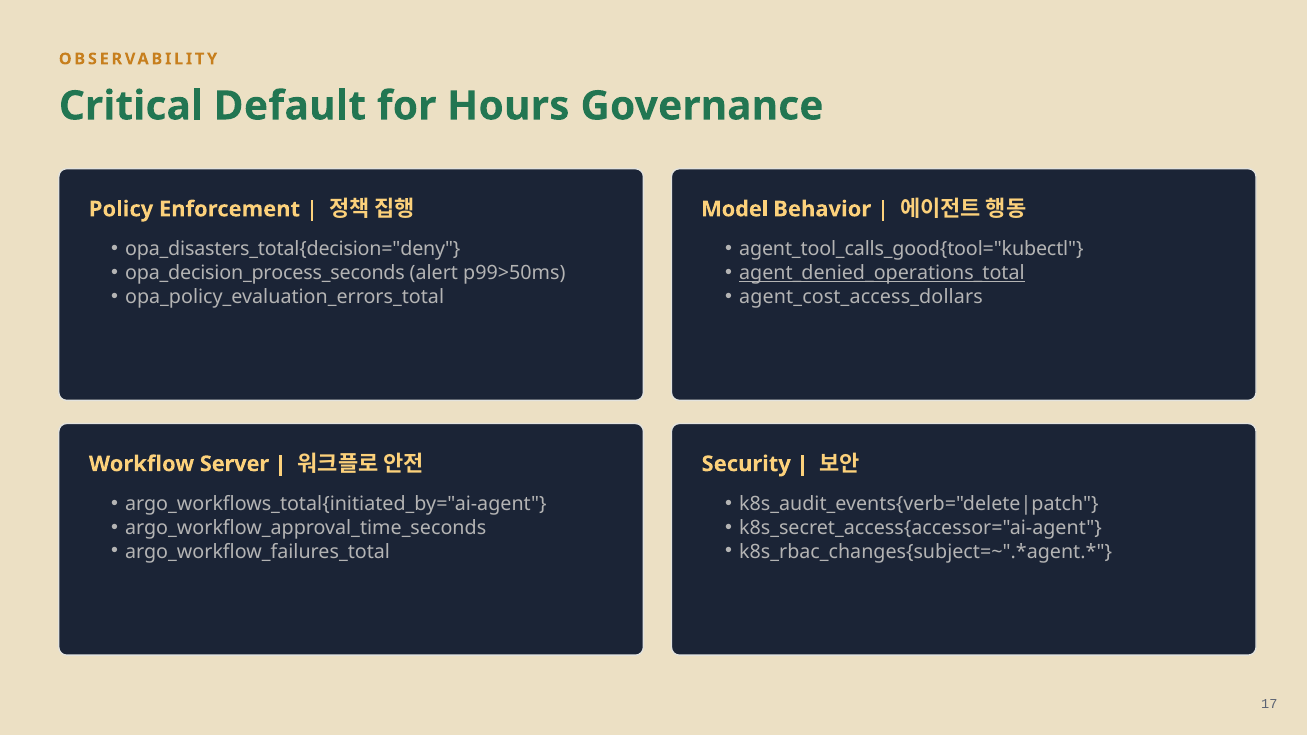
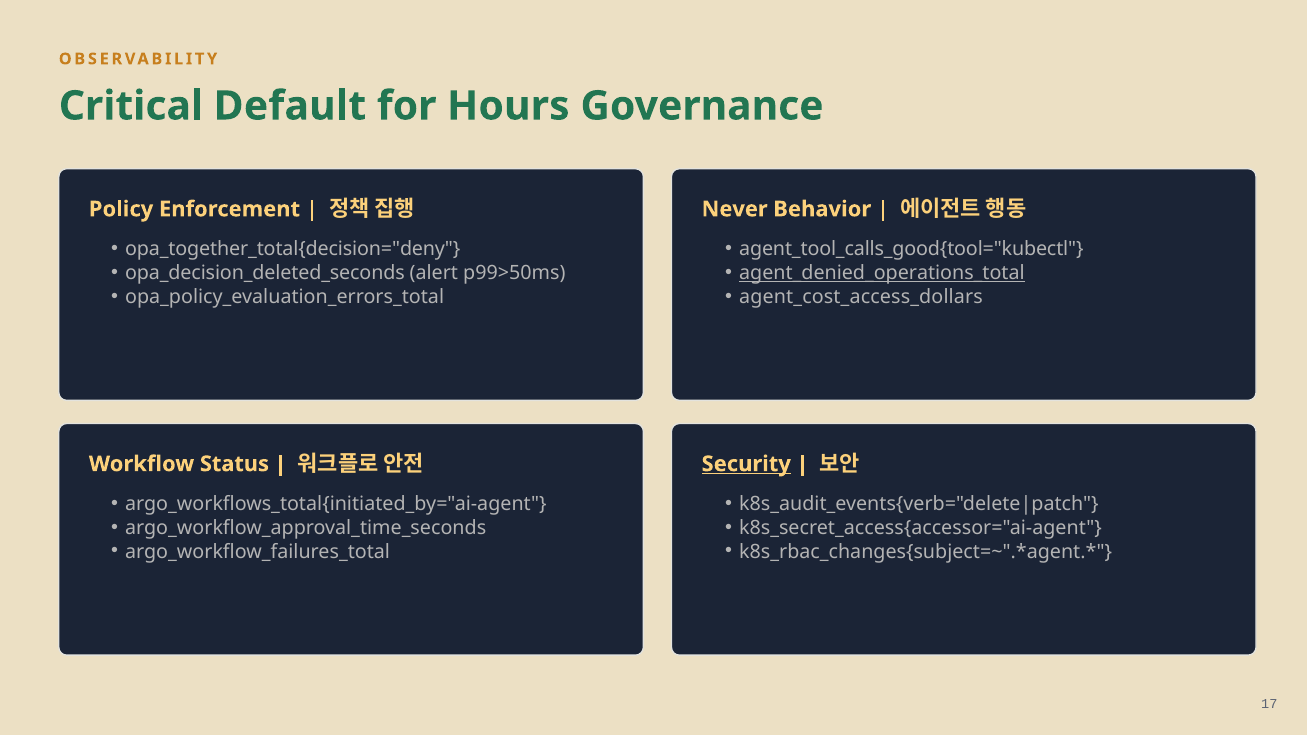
Model: Model -> Never (735, 209)
opa_disasters_total{decision="deny: opa_disasters_total{decision="deny -> opa_together_total{decision="deny (293, 250)
opa_decision_process_seconds: opa_decision_process_seconds -> opa_decision_deleted_seconds (265, 273)
Server: Server -> Status (234, 464)
Security underline: none -> present (746, 464)
